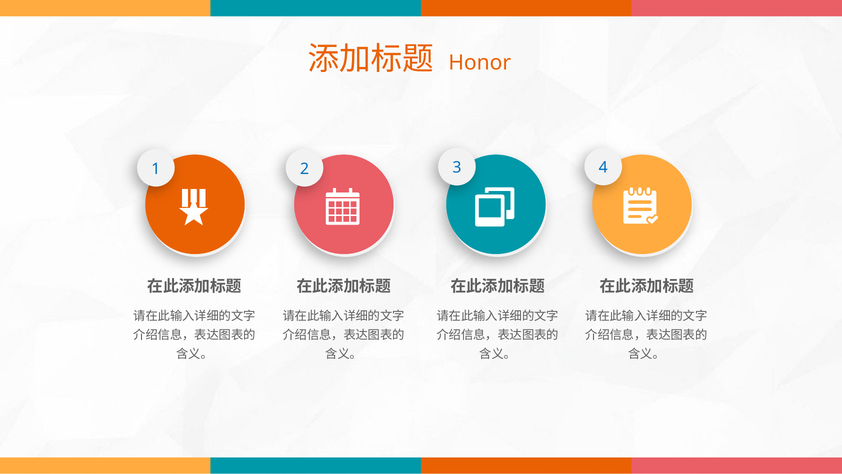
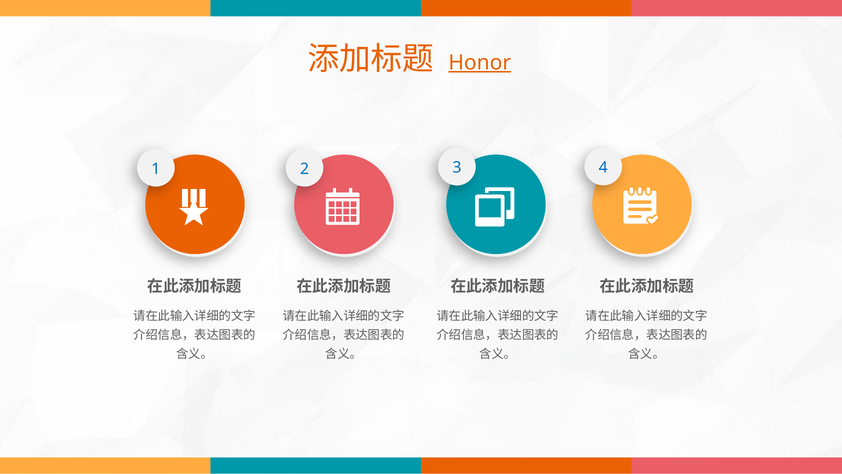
Honor underline: none -> present (480, 63)
